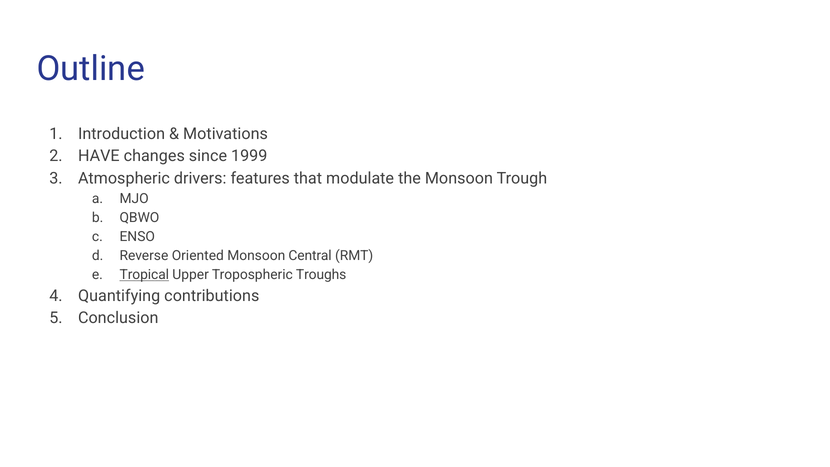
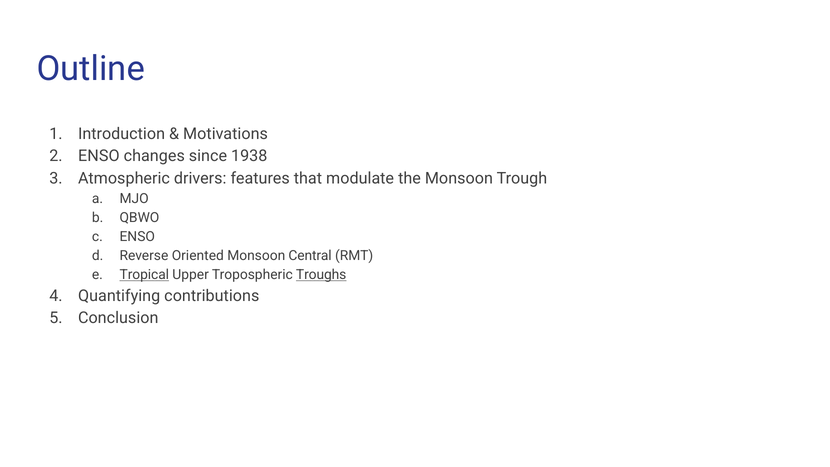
HAVE: HAVE -> ENSO (99, 156)
1999: 1999 -> 1938 (249, 156)
Troughs underline: none -> present (321, 275)
